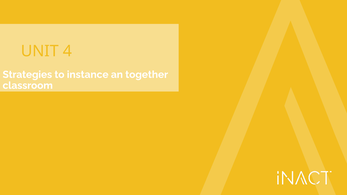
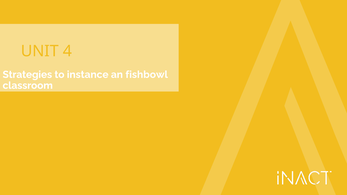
together: together -> fishbowl (147, 75)
